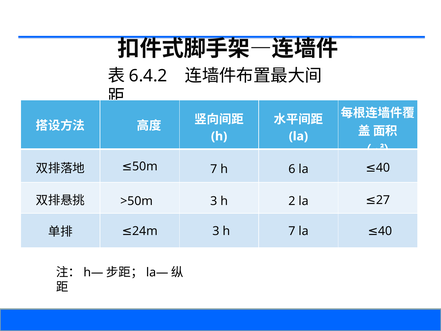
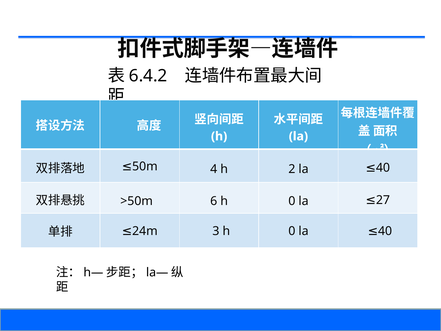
7: 7 -> 4 (214, 169)
6: 6 -> 2 (292, 169)
>50m 3: 3 -> 6 (214, 201)
2: 2 -> 0 (292, 201)
3 h 7: 7 -> 0 (292, 231)
